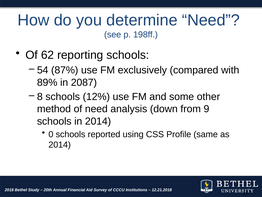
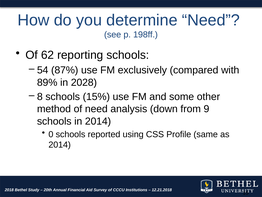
2087: 2087 -> 2028 (84, 82)
12%: 12% -> 15% (96, 97)
